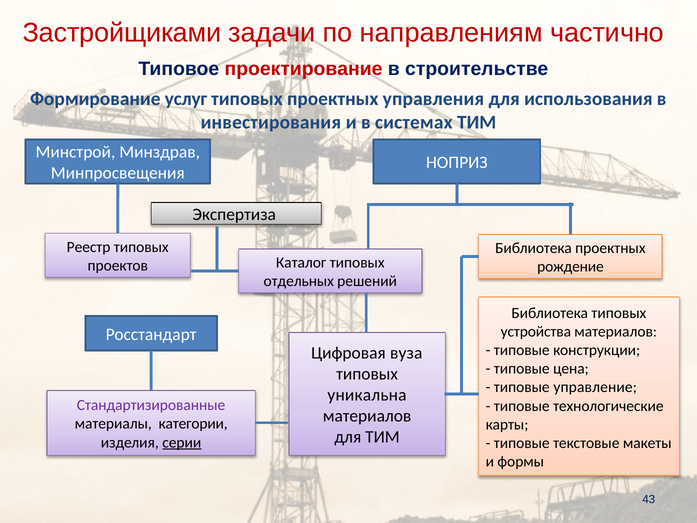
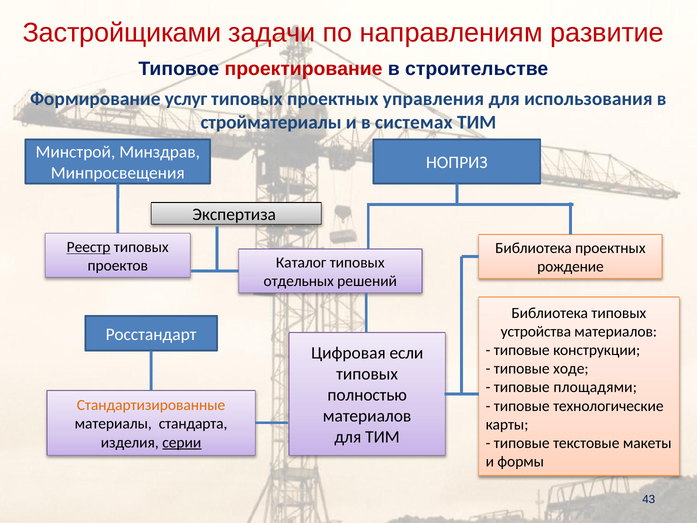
частично: частично -> развитие (607, 33)
инвестирования: инвестирования -> стройматериалы (271, 122)
Реестр underline: none -> present (89, 247)
вуза: вуза -> если (406, 353)
цена: цена -> ходе (571, 369)
управление: управление -> площадями (595, 387)
уникальна: уникальна -> полностью (367, 395)
Стандартизированные colour: purple -> orange (151, 405)
категории: категории -> стандарта (193, 424)
